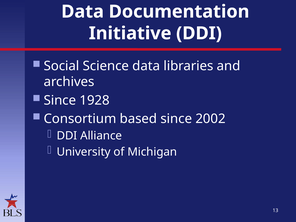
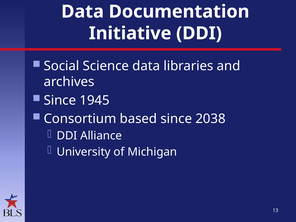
1928: 1928 -> 1945 (95, 100)
2002: 2002 -> 2038 (211, 119)
